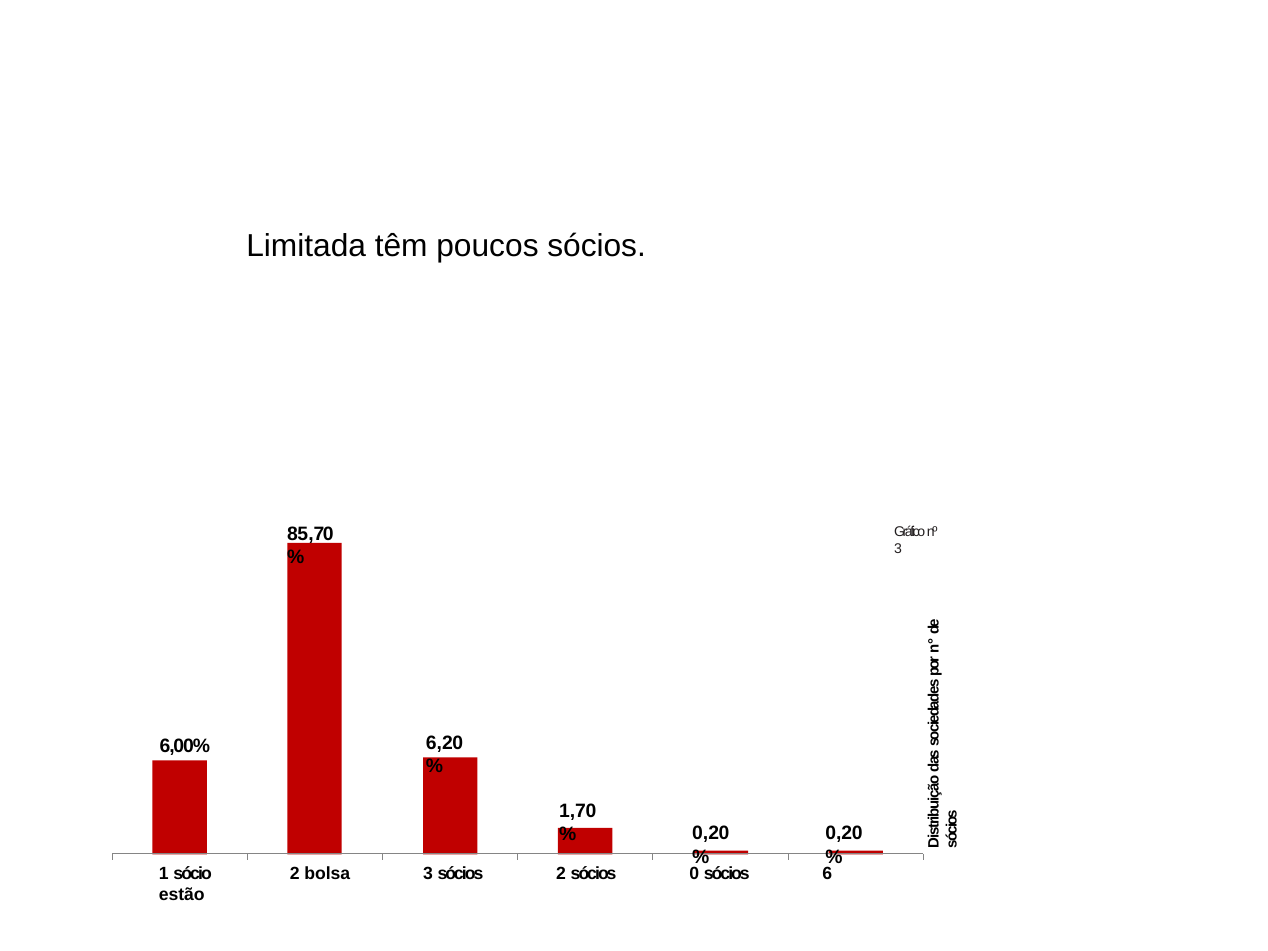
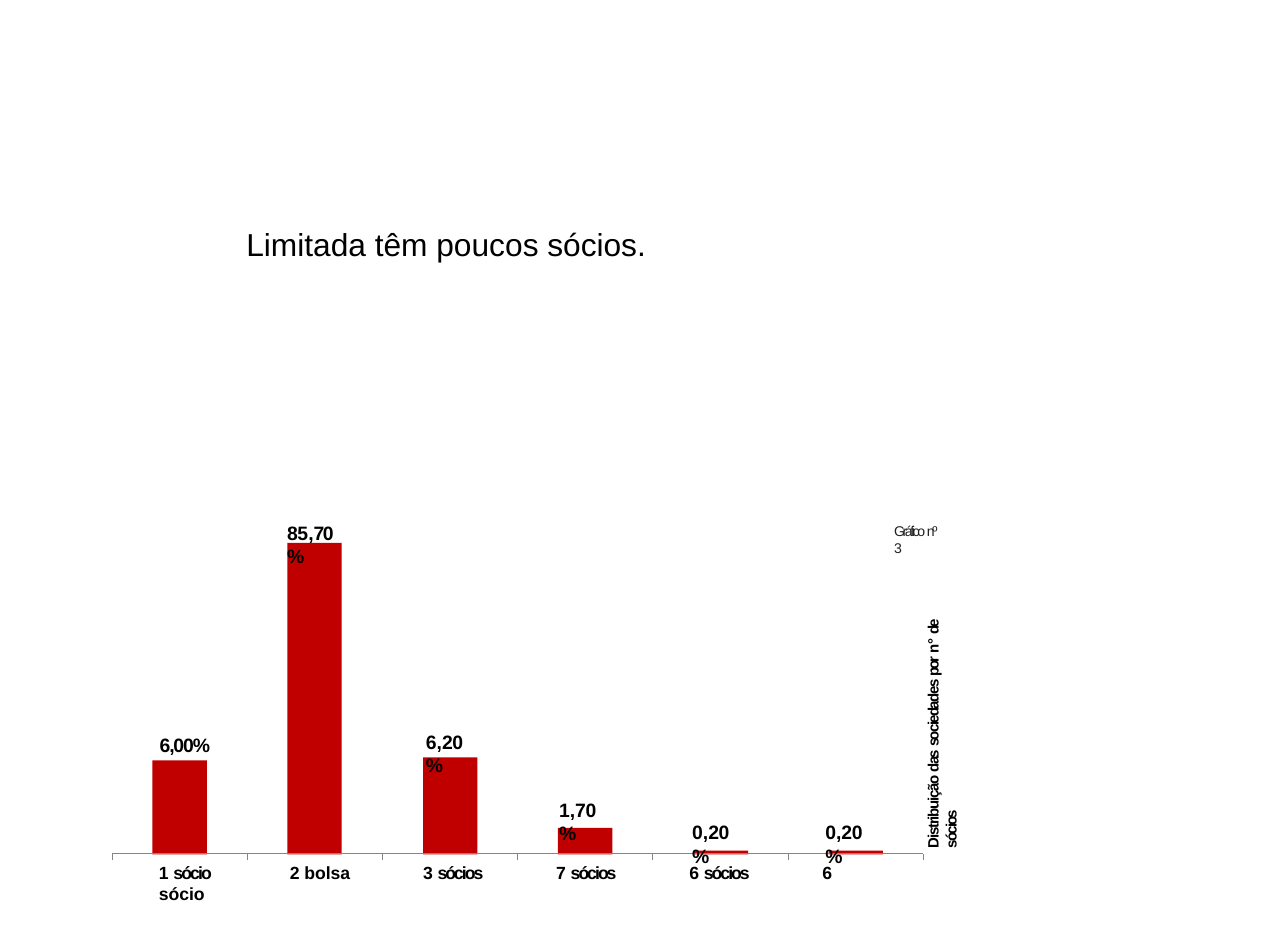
sócios 2: 2 -> 7 (561, 874)
0: 0 -> 6 (694, 874)
estão: estão -> sócio (182, 895)
